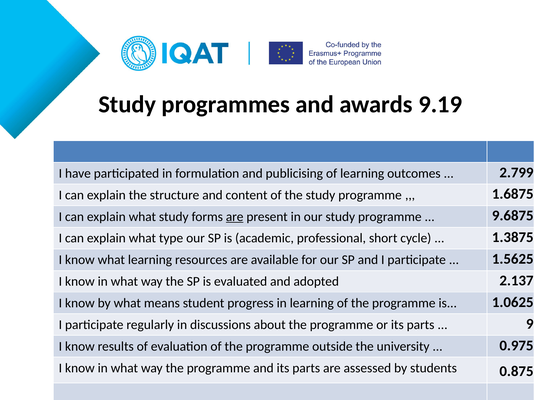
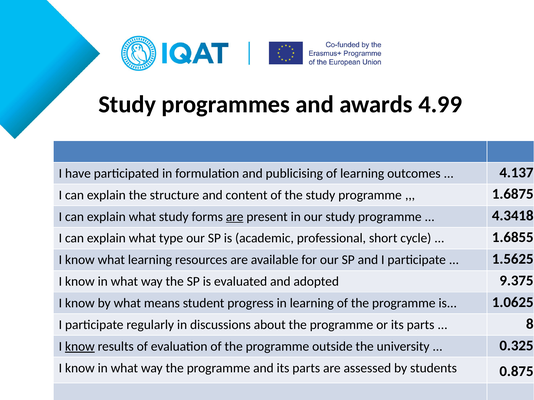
9.19: 9.19 -> 4.99 (440, 105)
2.799: 2.799 -> 4.137 (516, 173)
9.6875: 9.6875 -> 4.3418 (513, 216)
1.3875: 1.3875 -> 1.6855 (513, 238)
2.137: 2.137 -> 9.375 (516, 281)
9: 9 -> 8 (530, 324)
know underline: none -> present (80, 347)
0.975: 0.975 -> 0.325 (516, 346)
